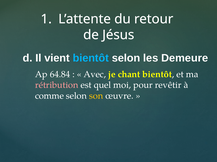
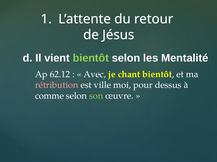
bientôt colour: light blue -> light green (91, 58)
Demeure: Demeure -> Mentalité (185, 58)
64.84: 64.84 -> 62.12 (60, 75)
quel: quel -> ville (102, 85)
revêtir: revêtir -> dessus (168, 85)
son colour: yellow -> light green (96, 96)
